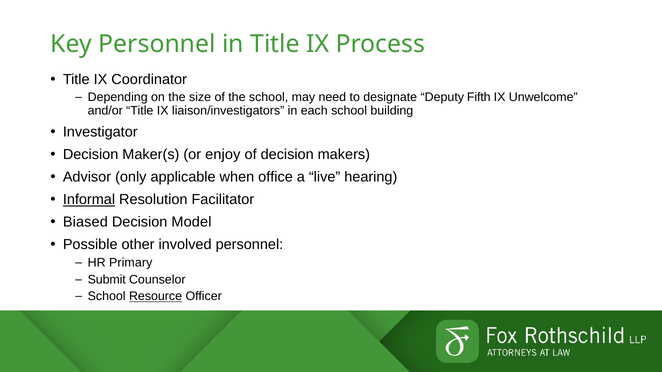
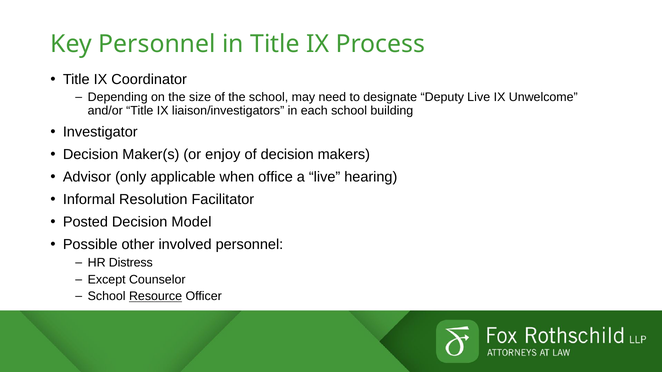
Deputy Fifth: Fifth -> Live (479, 97)
Informal underline: present -> none (89, 200)
Biased: Biased -> Posted (85, 222)
Primary: Primary -> Distress (131, 263)
Submit: Submit -> Except (107, 280)
